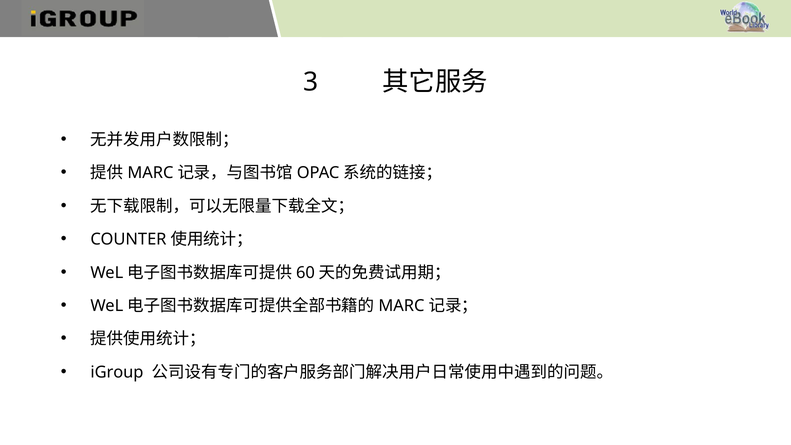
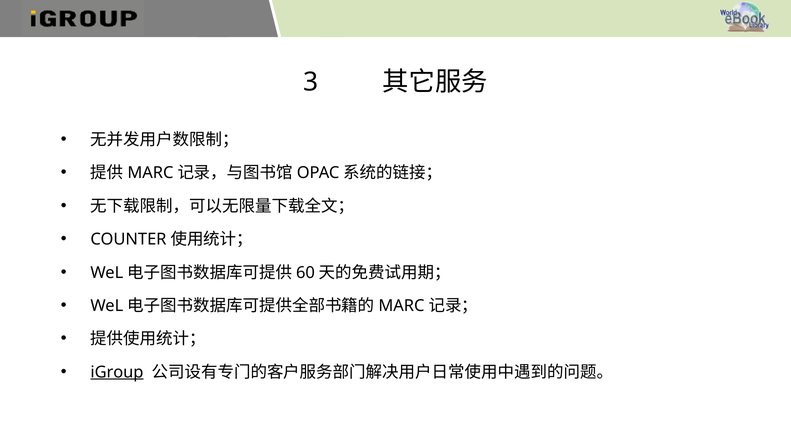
iGroup underline: none -> present (117, 372)
